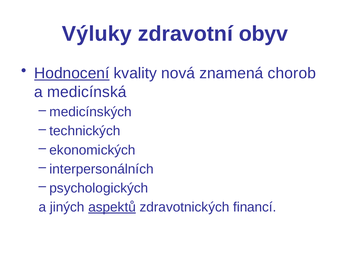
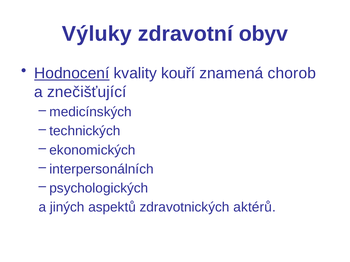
nová: nová -> kouří (178, 73)
medicínská: medicínská -> znečišťující (87, 92)
aspektů underline: present -> none (112, 208)
financí: financí -> aktérů (255, 208)
